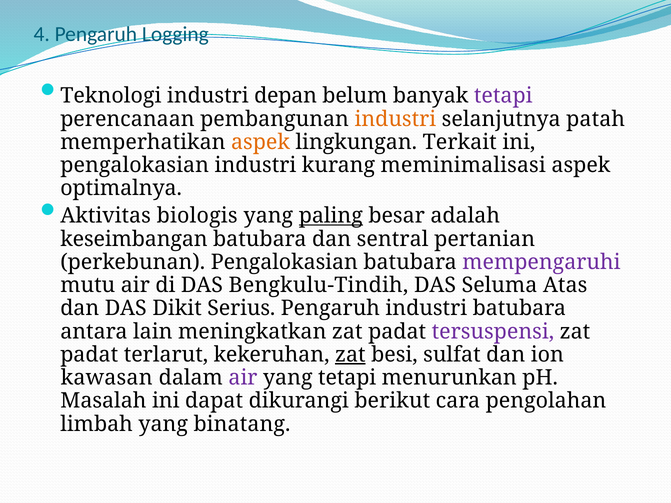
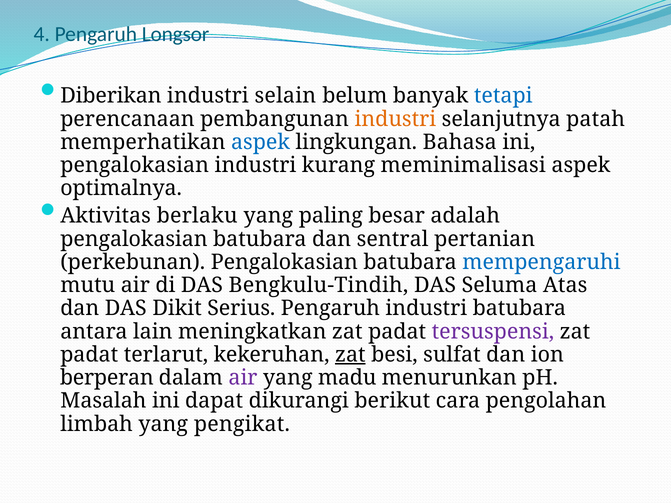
Logging: Logging -> Longsor (175, 34)
Teknologi: Teknologi -> Diberikan (111, 96)
depan: depan -> selain (285, 96)
tetapi colour: purple -> blue (503, 96)
aspek colour: orange -> blue (260, 142)
Terkait: Terkait -> Bahasa (460, 142)
biologis: biologis -> berlaku (197, 216)
paling underline: present -> none (331, 216)
keseimbangan: keseimbangan -> pengalokasian (134, 239)
mempengaruhi colour: purple -> blue (541, 262)
kawasan: kawasan -> berperan (107, 378)
yang tetapi: tetapi -> madu (347, 378)
binatang: binatang -> pengikat (242, 424)
